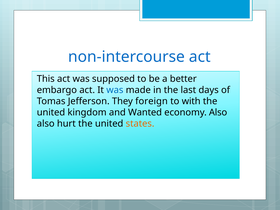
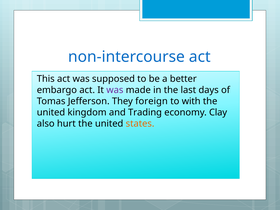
was colour: blue -> purple (115, 90)
Wanted: Wanted -> Trading (145, 112)
economy Also: Also -> Clay (218, 112)
